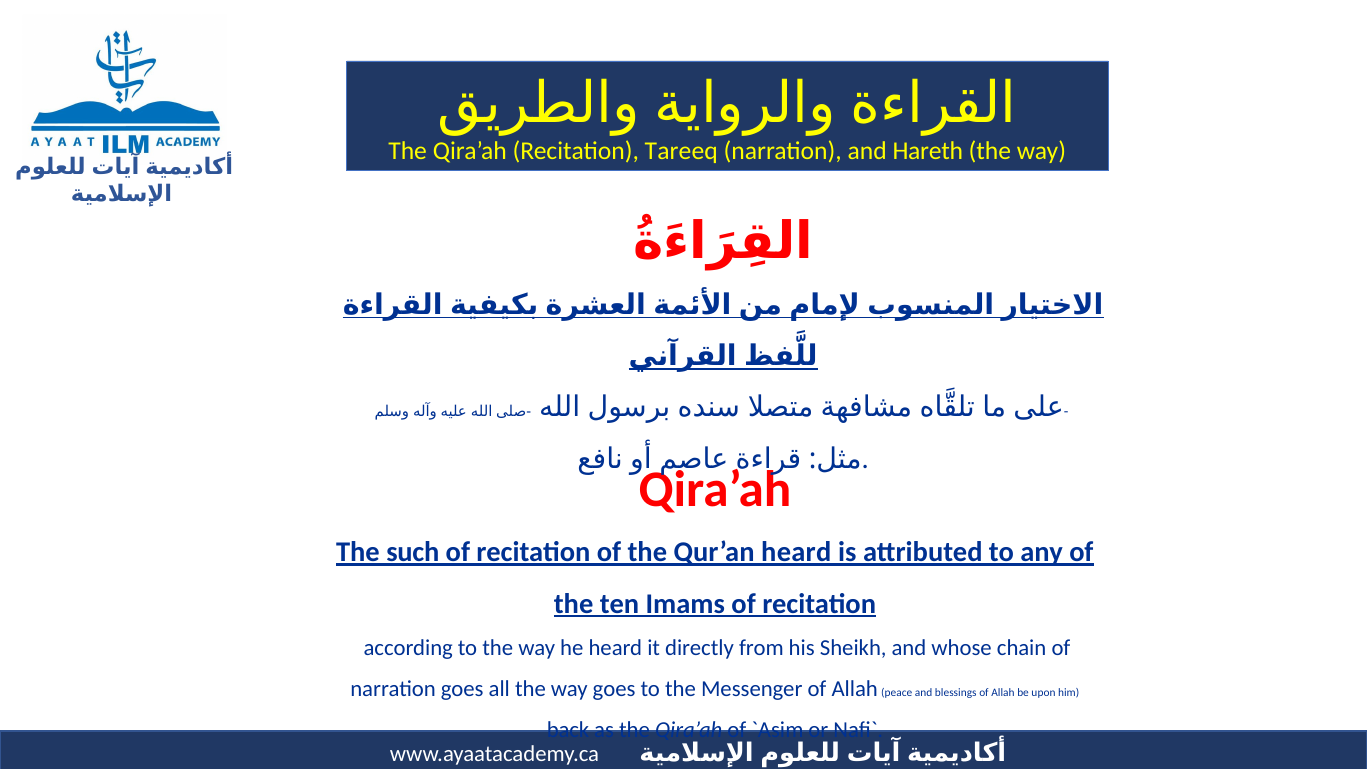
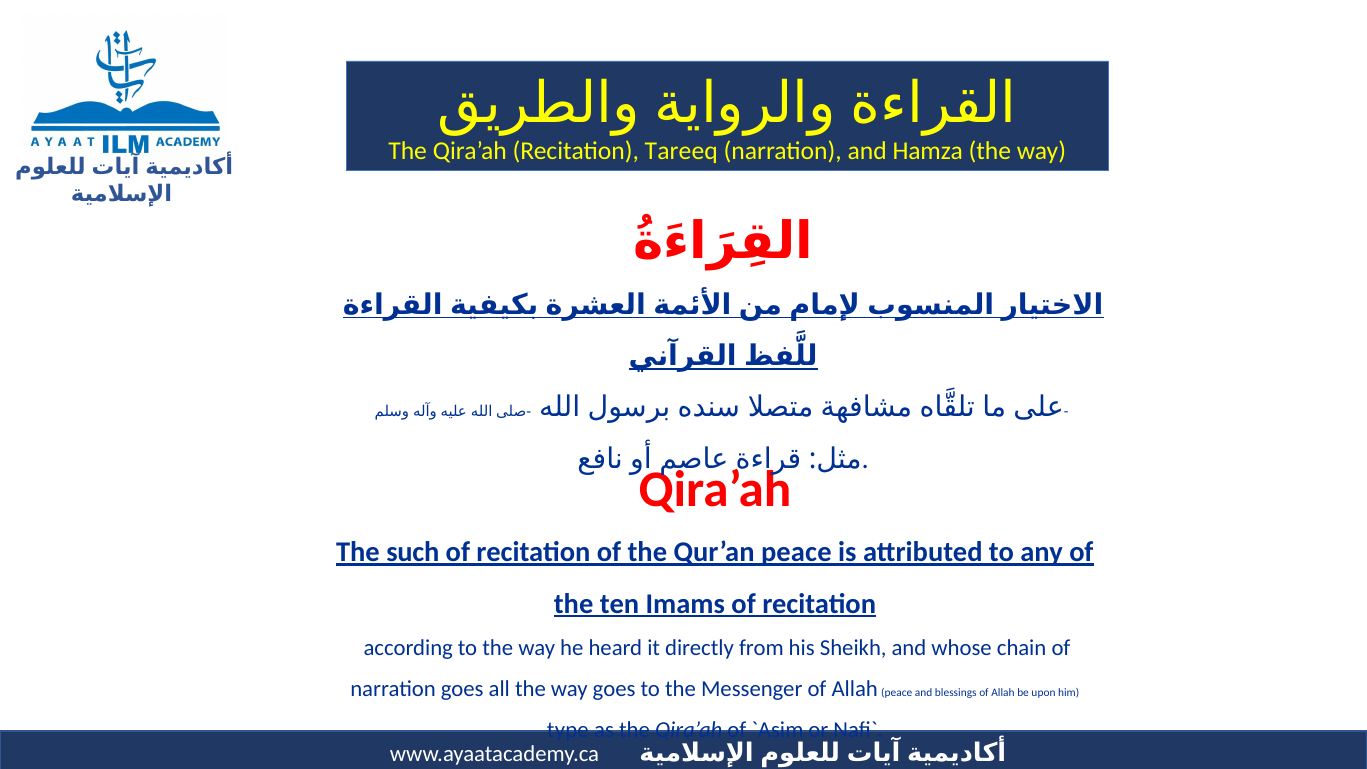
Hareth: Hareth -> Hamza (928, 151)
Qur’an heard: heard -> peace (796, 552)
back: back -> type (568, 730)
